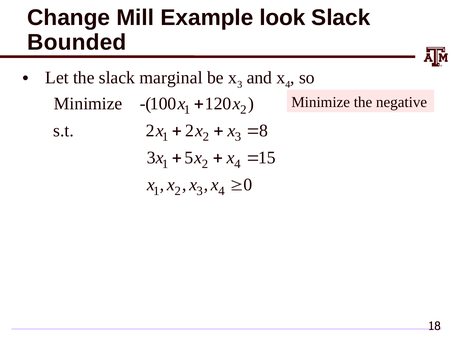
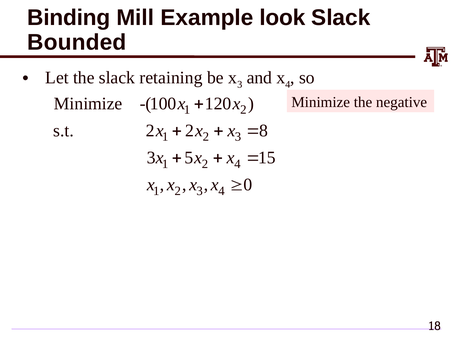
Change: Change -> Binding (69, 18)
marginal: marginal -> retaining (171, 77)
